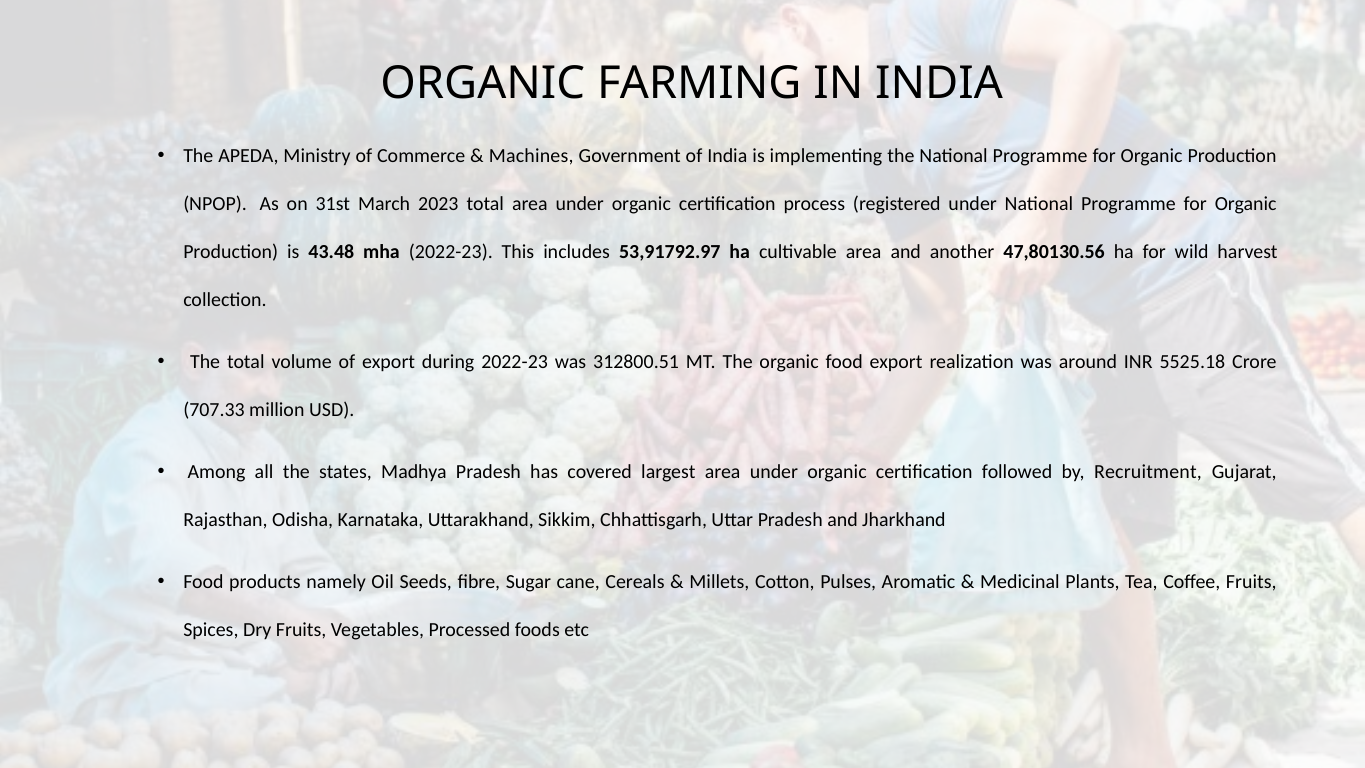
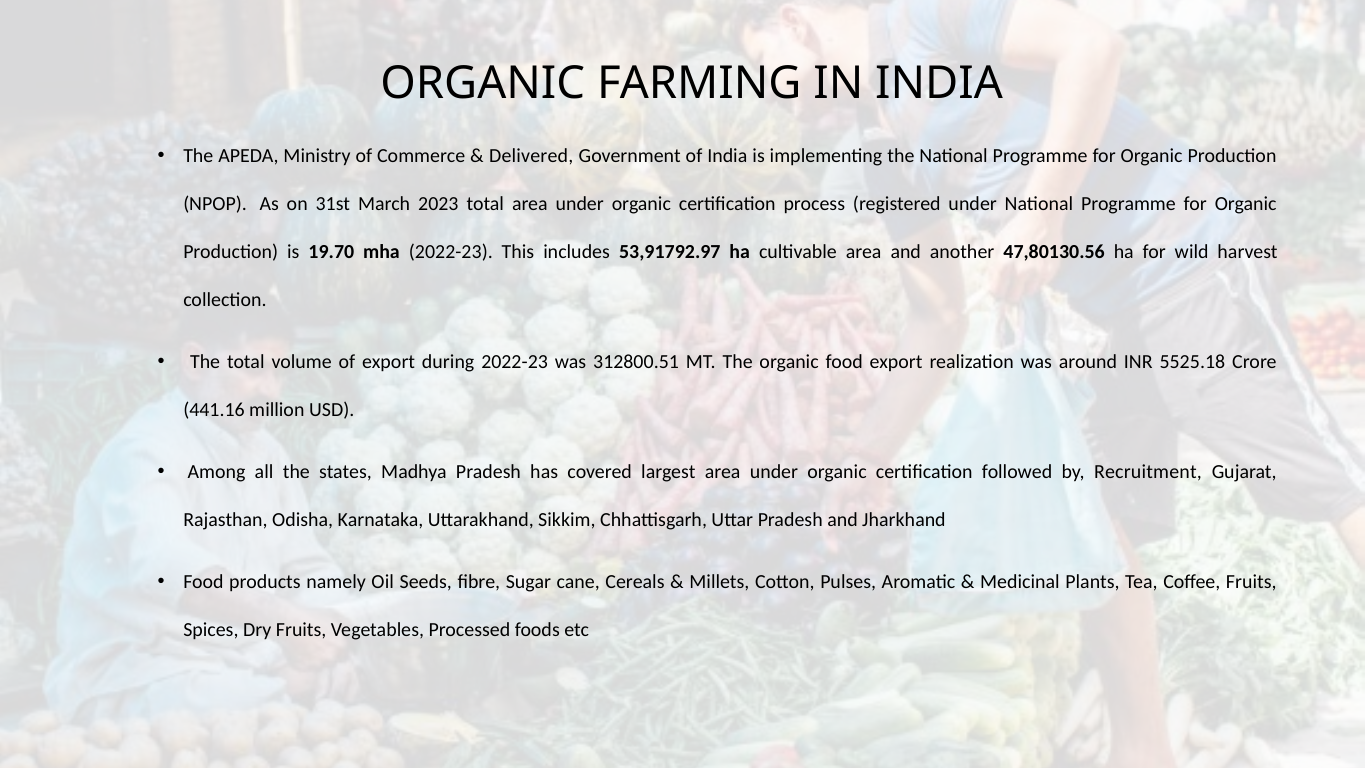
Machines: Machines -> Delivered (531, 156)
43.48: 43.48 -> 19.70 (331, 252)
707.33: 707.33 -> 441.16 (214, 410)
